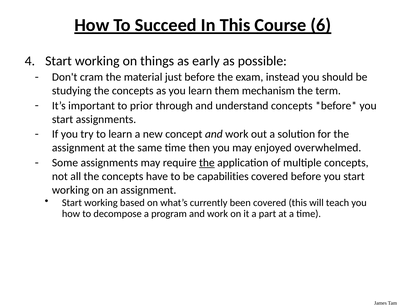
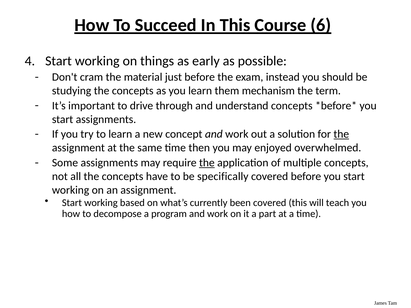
prior: prior -> drive (142, 106)
the underline: none -> present (341, 134)
capabilities: capabilities -> specifically (223, 177)
